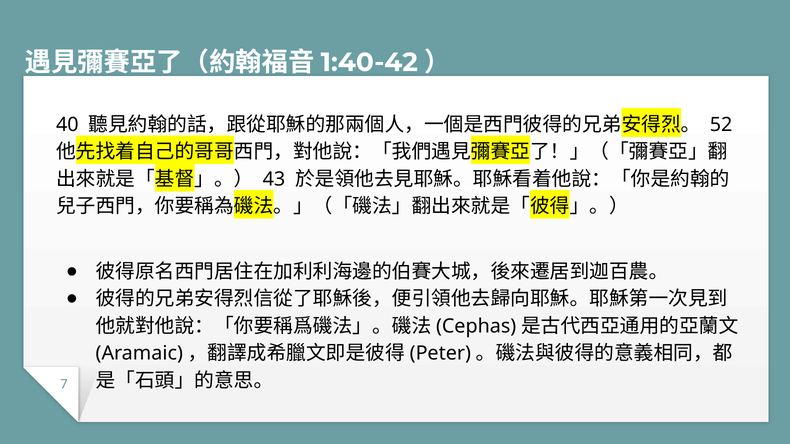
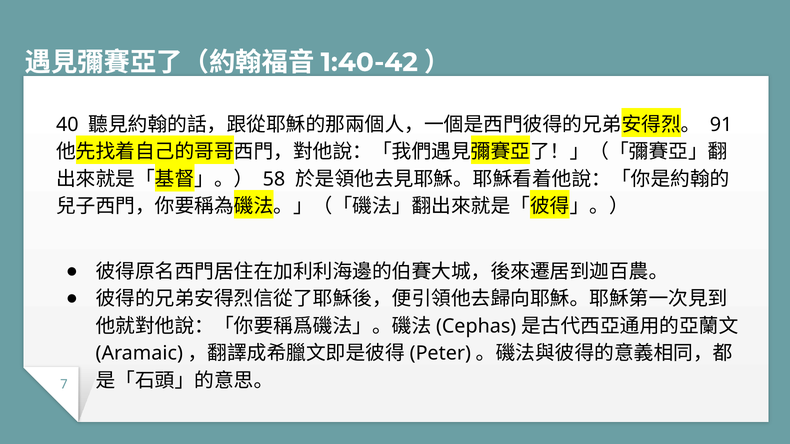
52: 52 -> 91 (721, 125)
43: 43 -> 58 (274, 179)
